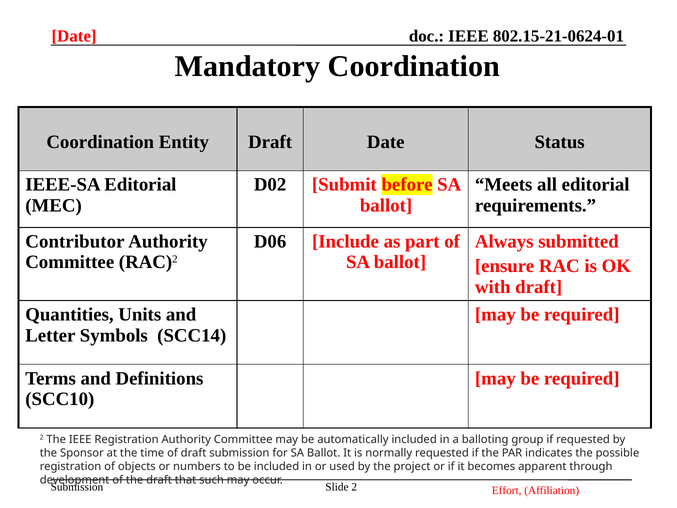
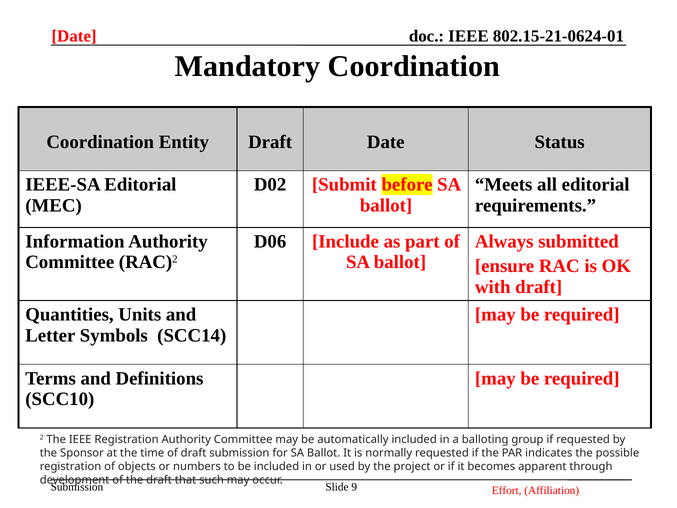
Contributor: Contributor -> Information (75, 241)
Slide 2: 2 -> 9 (354, 487)
